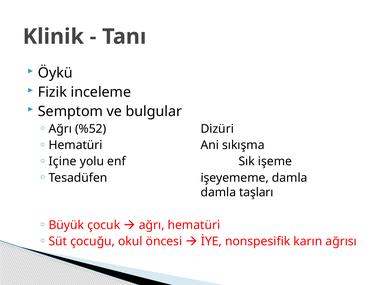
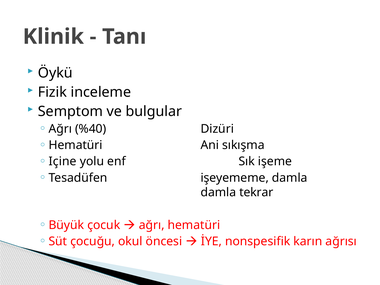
%52: %52 -> %40 (91, 129)
taşları: taşları -> tekrar (256, 192)
